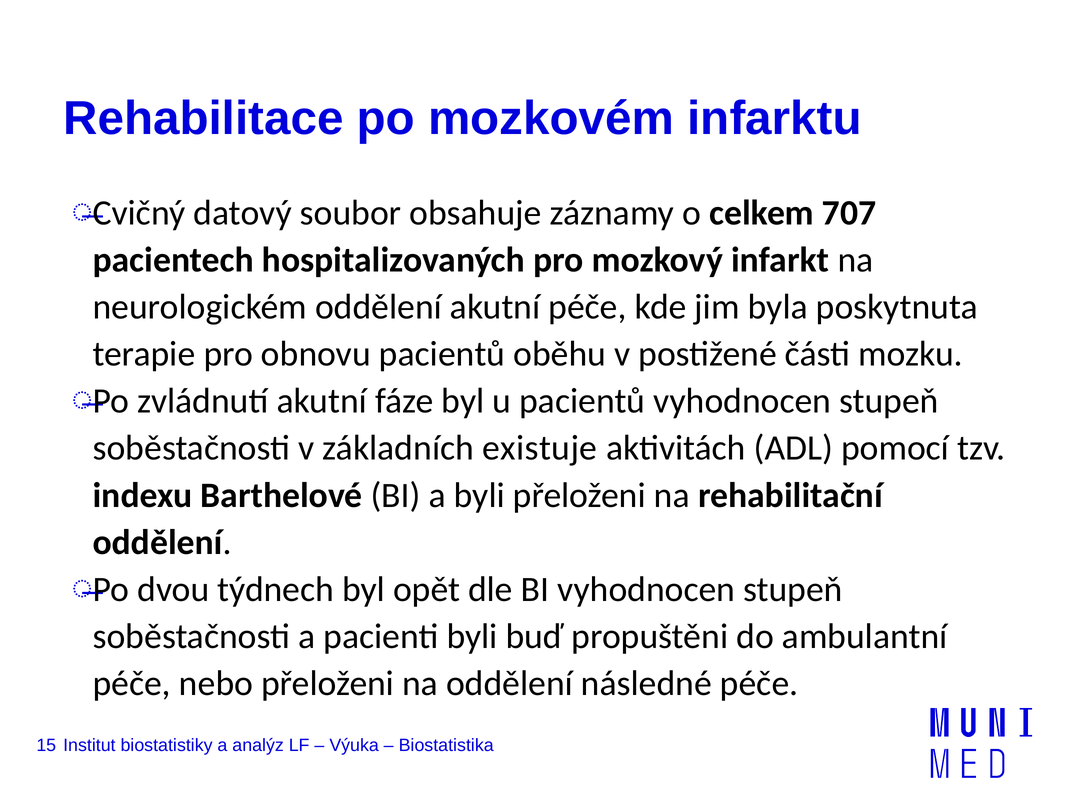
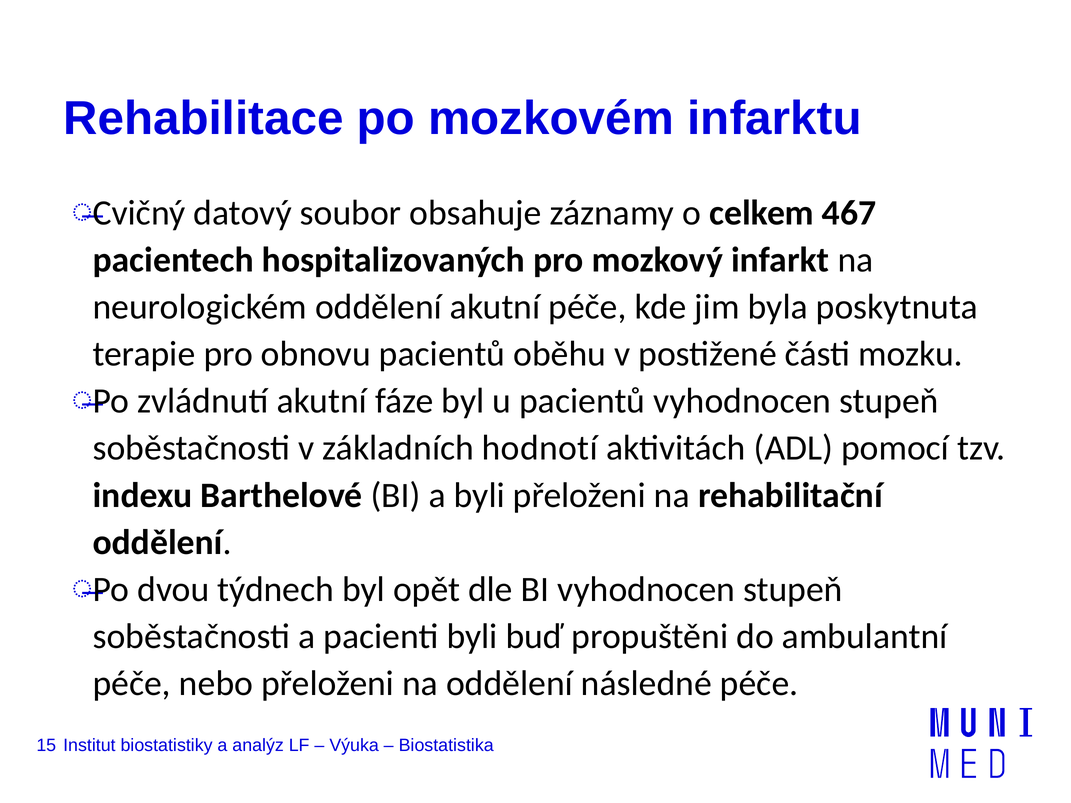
707: 707 -> 467 (849, 213)
existuje: existuje -> hodnotí (540, 448)
